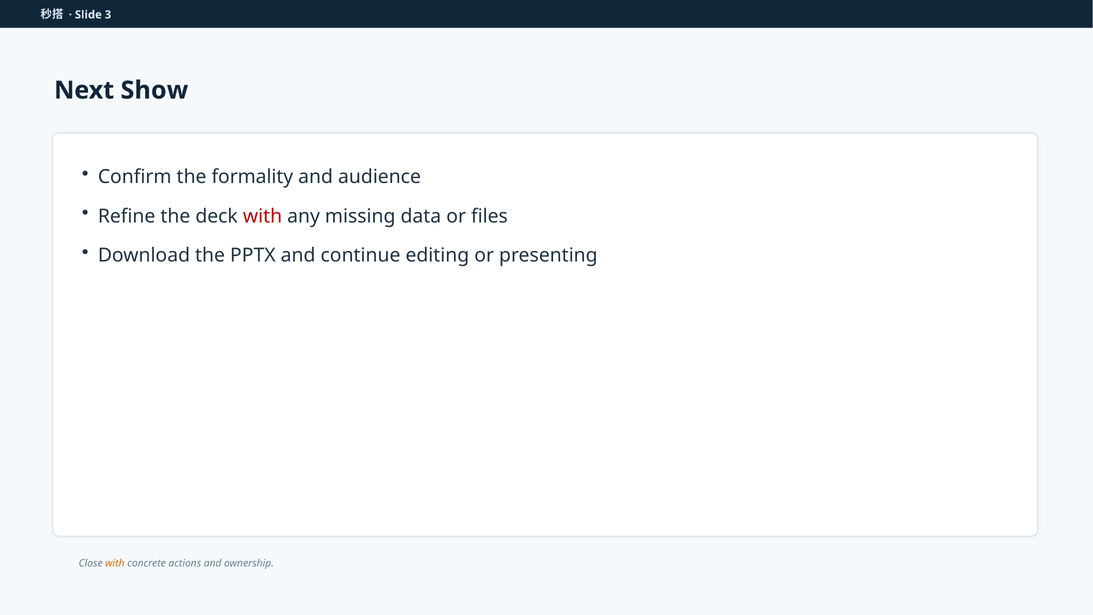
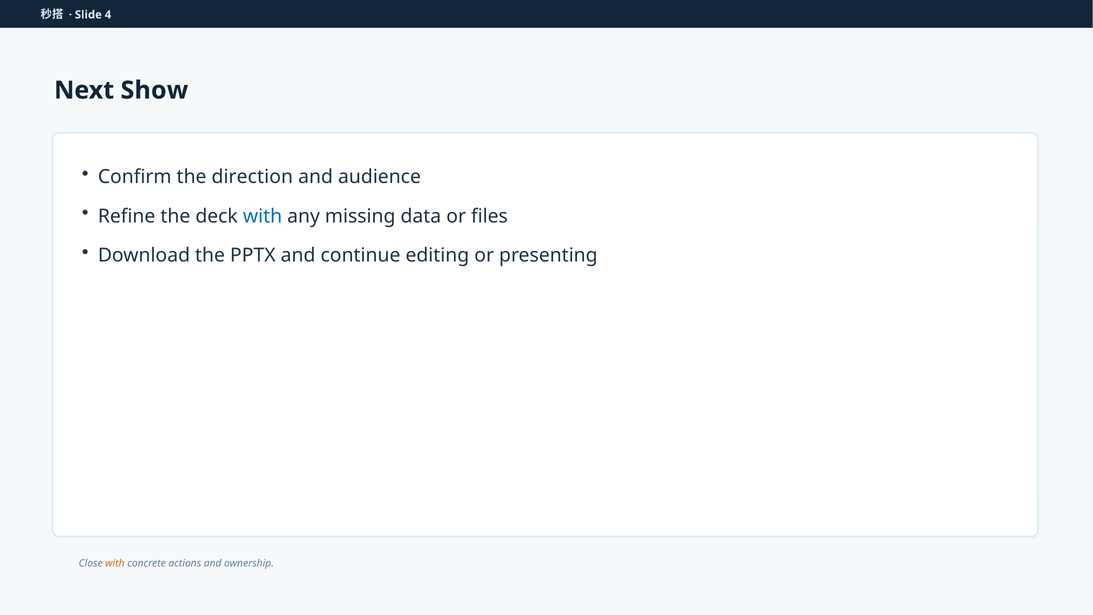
3: 3 -> 4 (108, 15)
formality: formality -> direction (252, 177)
with colour: red -> blue (263, 216)
